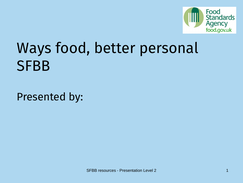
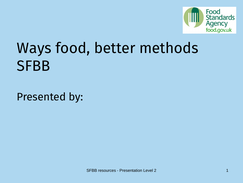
personal: personal -> methods (169, 48)
